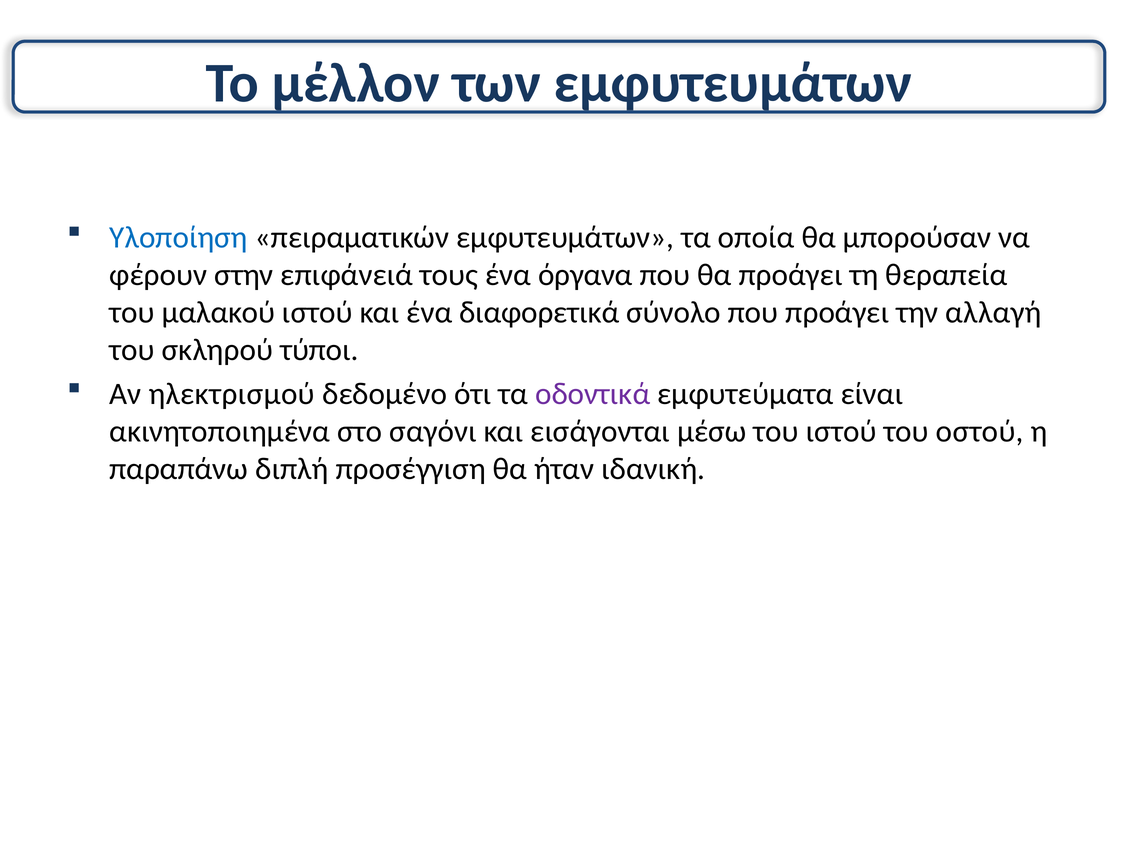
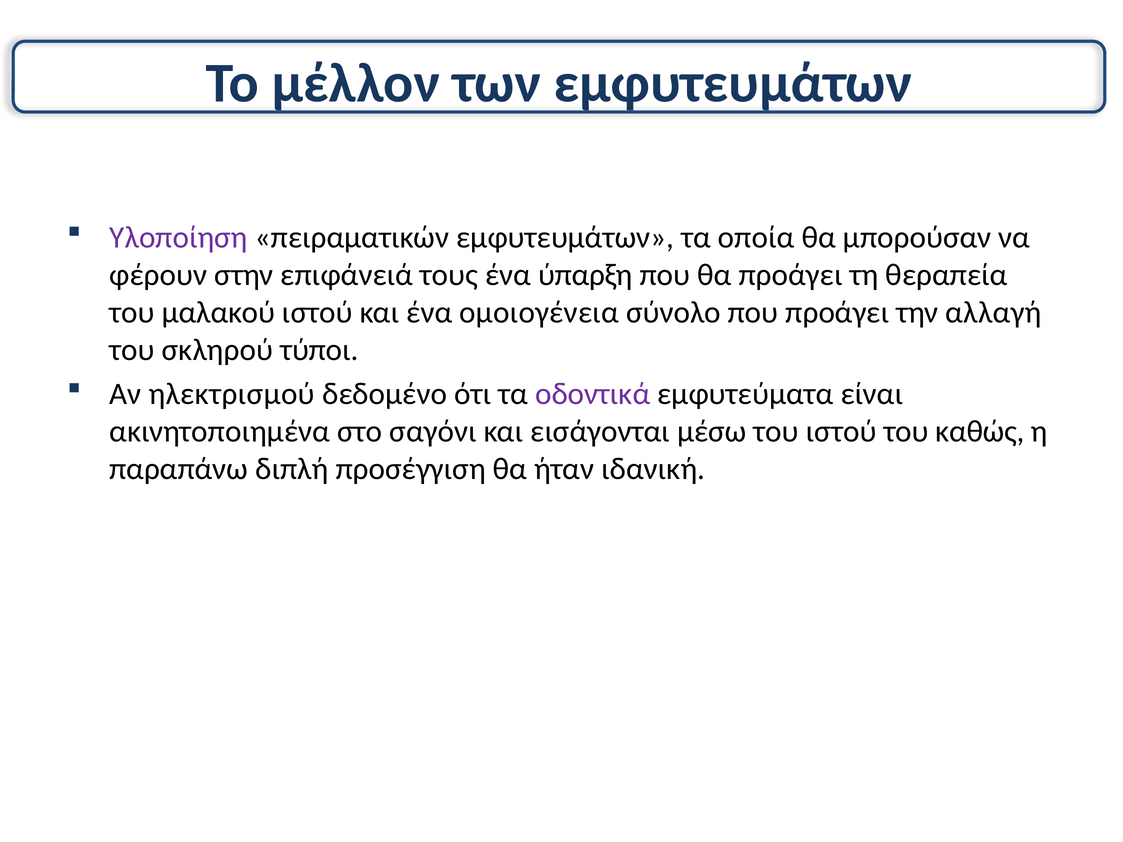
Υλοποίηση colour: blue -> purple (179, 238)
όργανα: όργανα -> ύπαρξη (585, 275)
διαφορετικά: διαφορετικά -> ομοιογένεια (539, 313)
οστού: οστού -> καθώς (980, 431)
